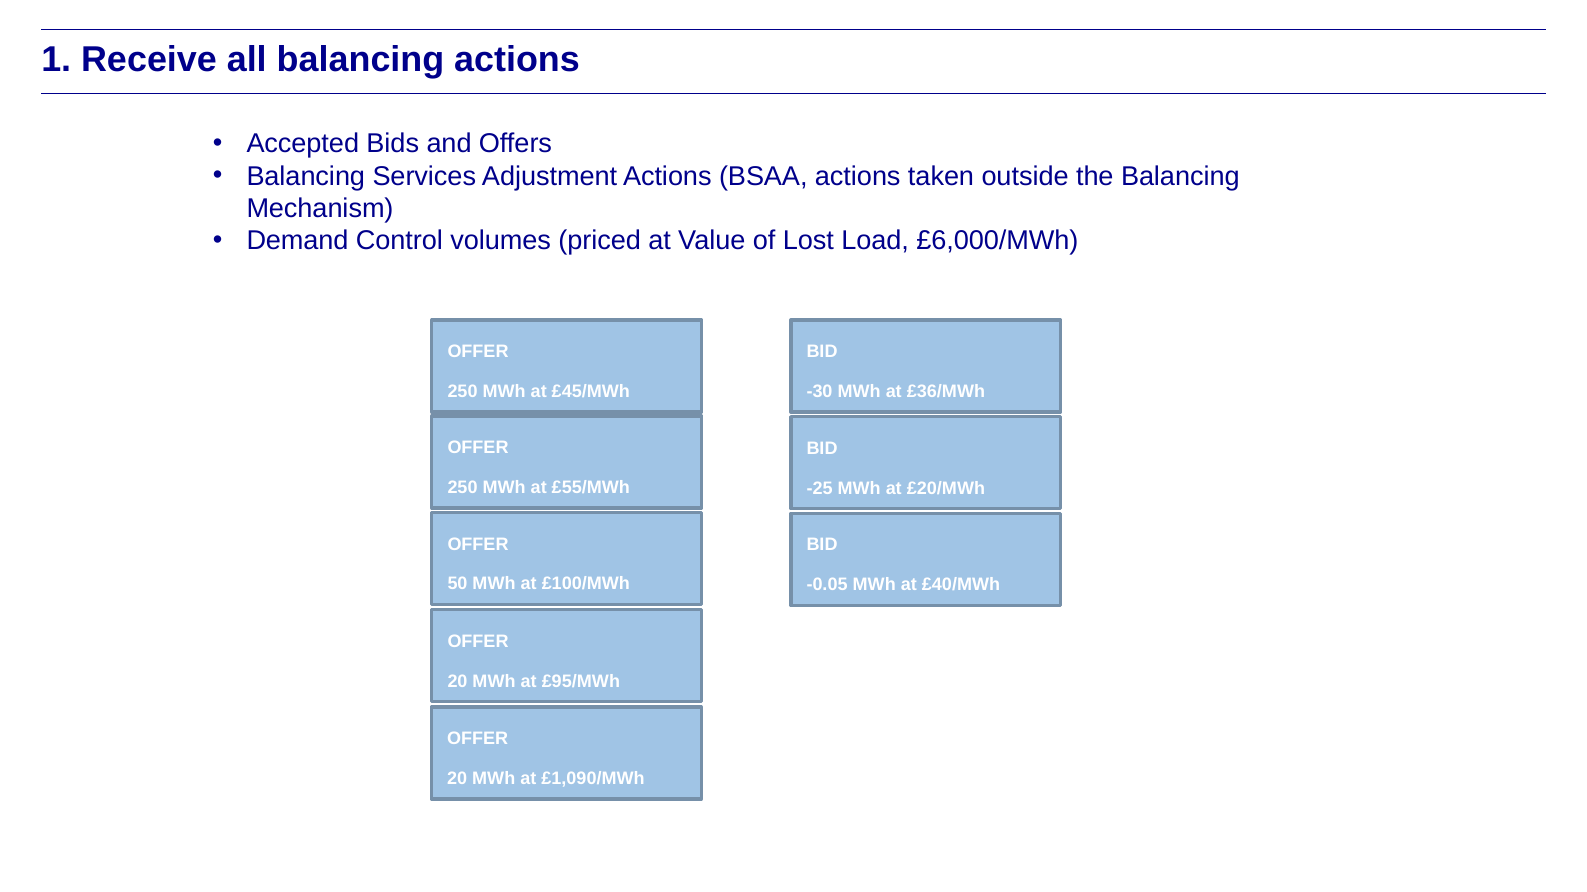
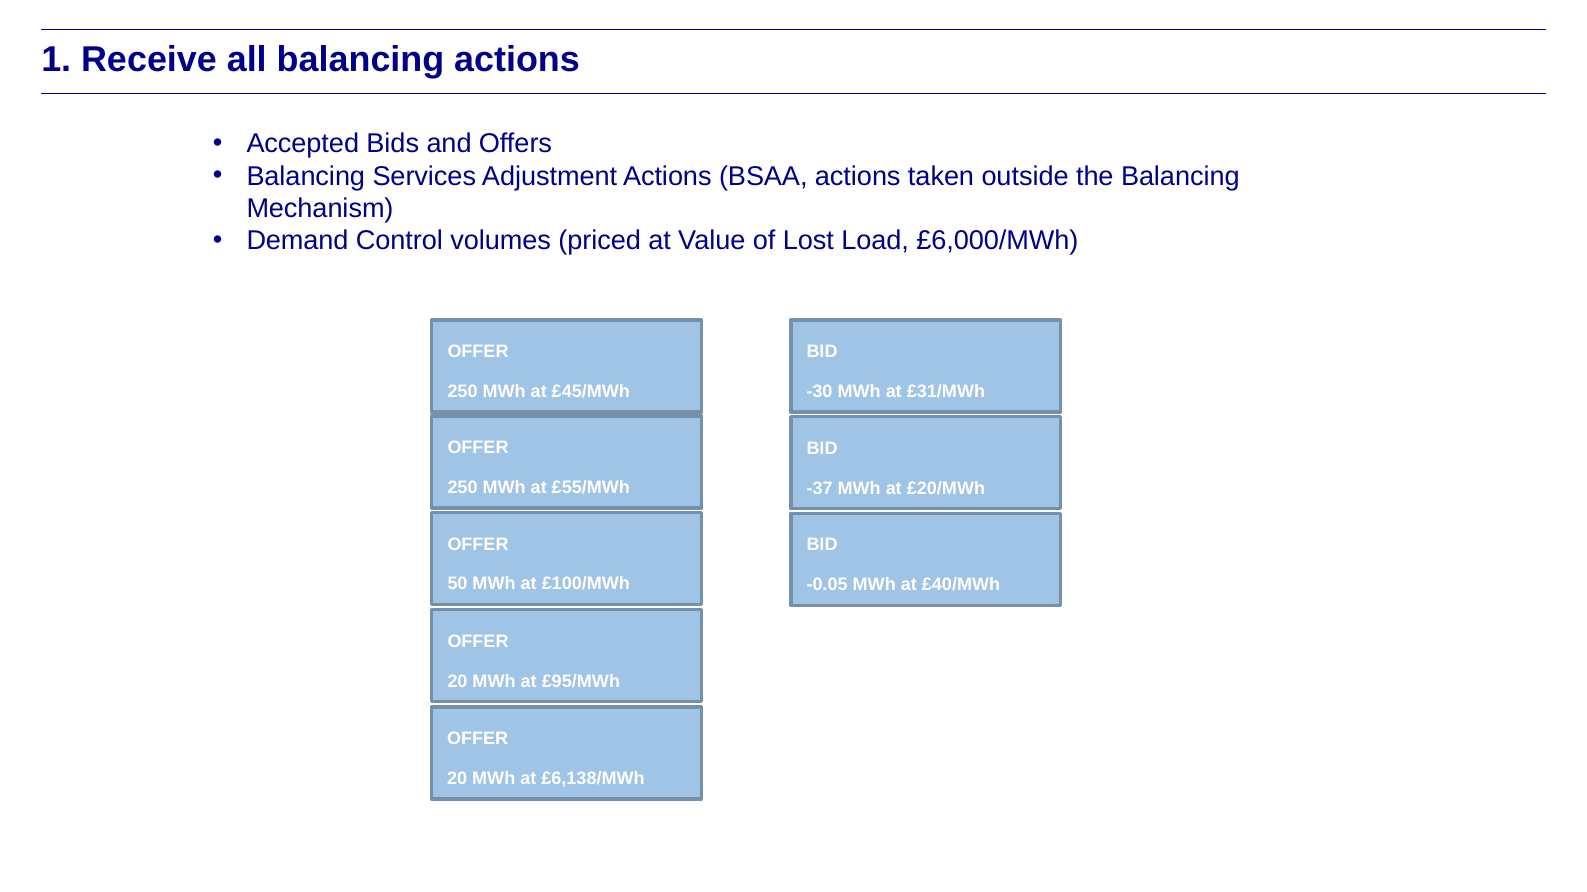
£36/MWh: £36/MWh -> £31/MWh (946, 392)
-25: -25 -> -37 (820, 489)
£1,090/MWh: £1,090/MWh -> £6,138/MWh (593, 779)
